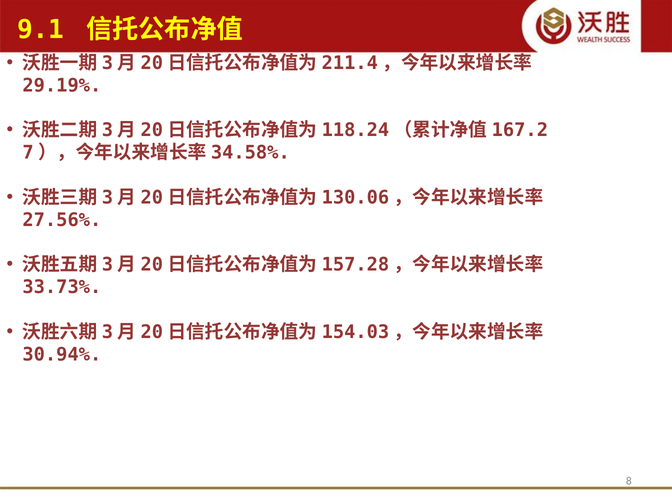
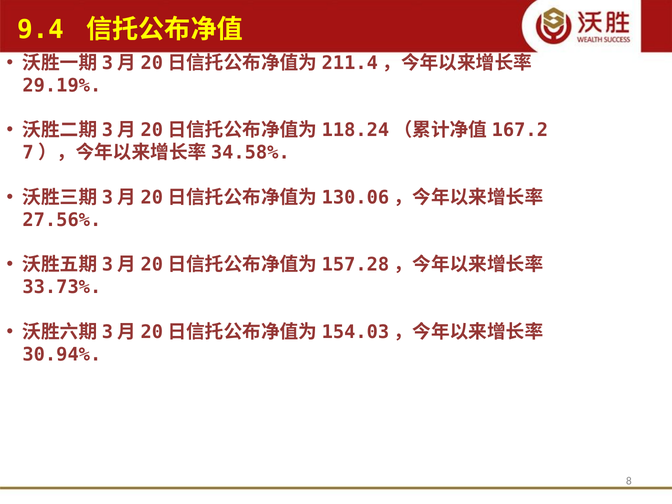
9.1: 9.1 -> 9.4 (41, 30)
